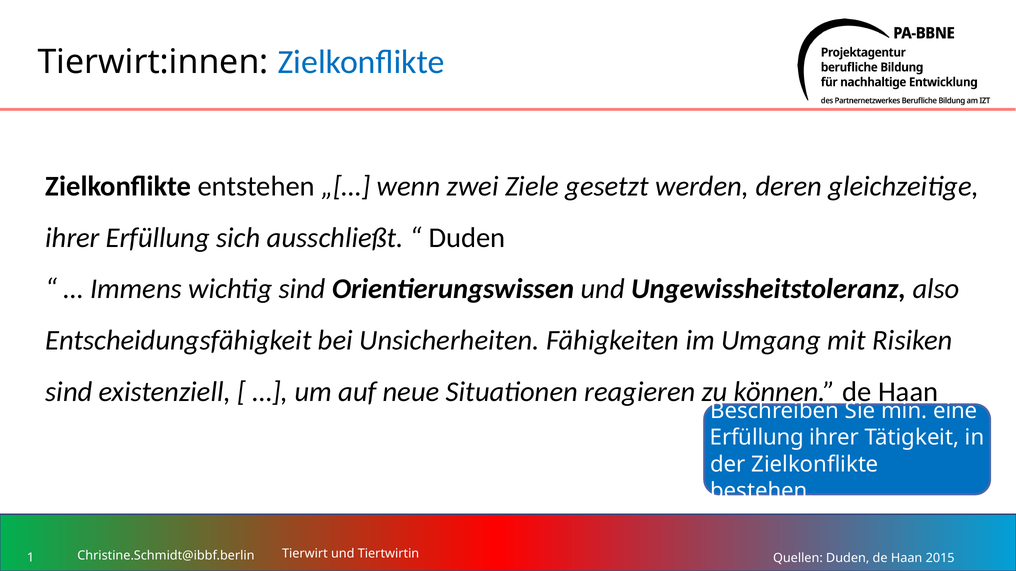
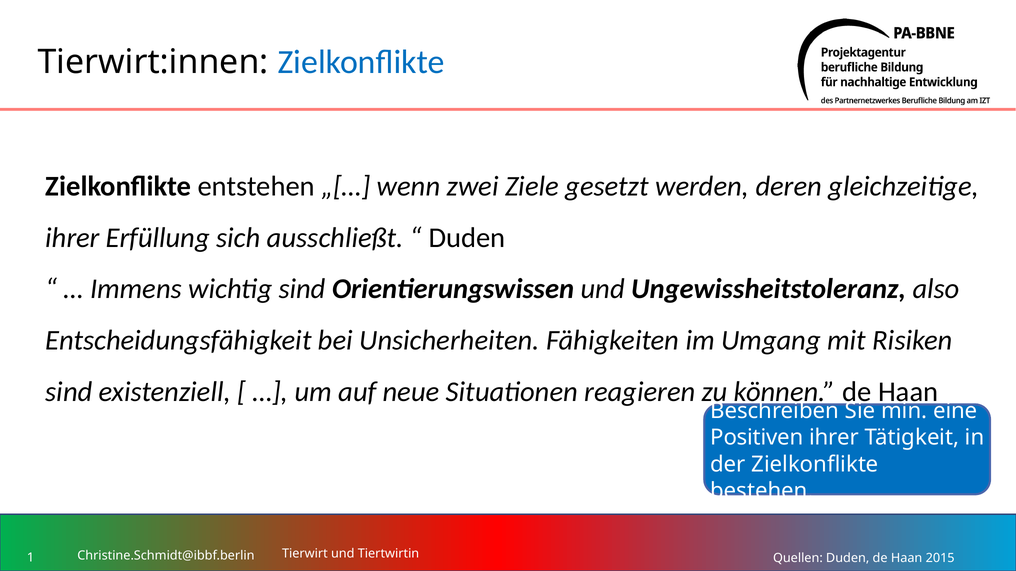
Erfüllung: Erfüllung -> Positiven (757, 438)
